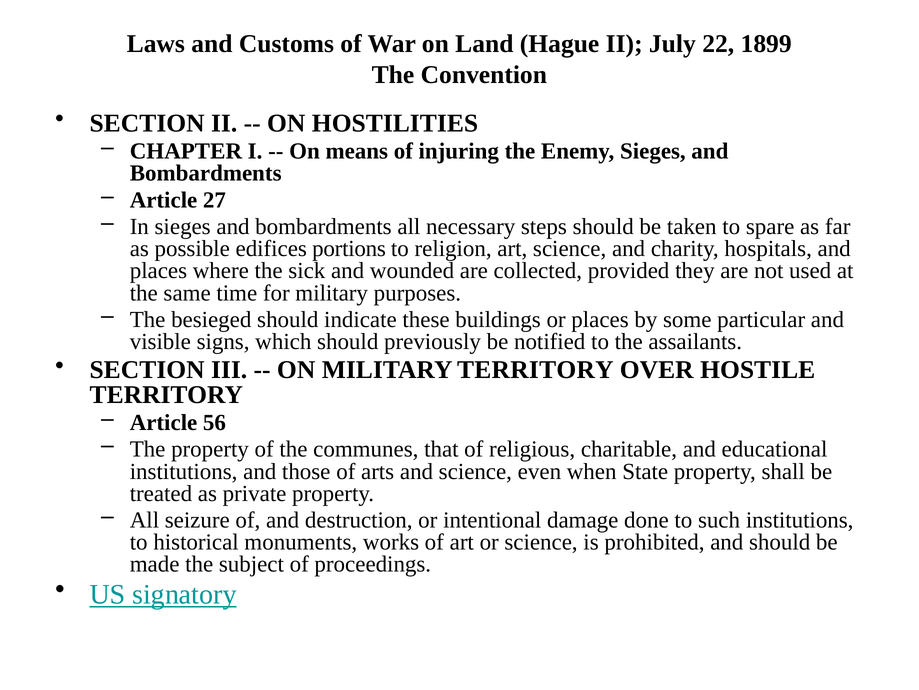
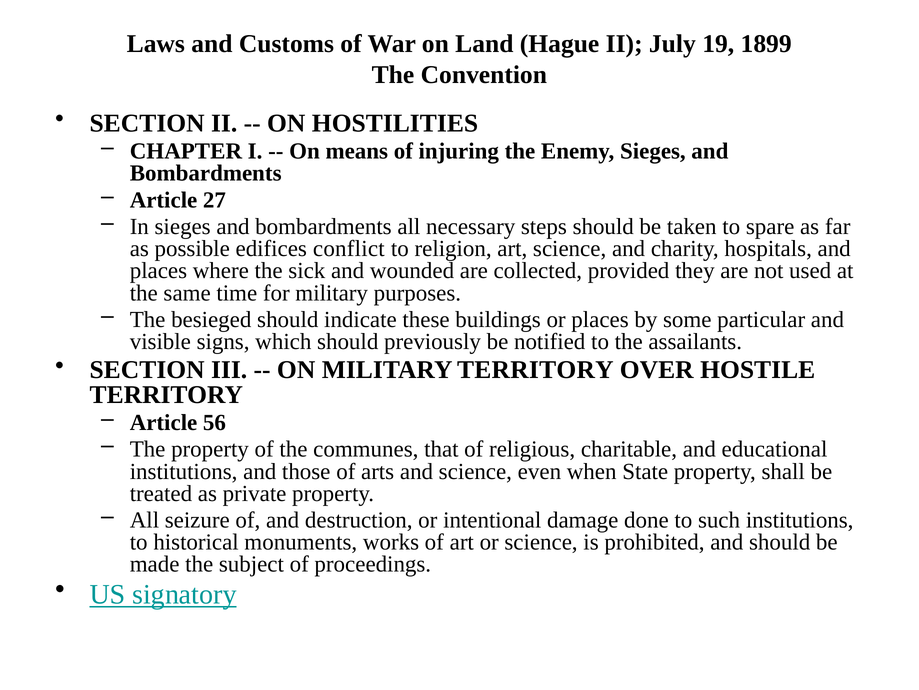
22: 22 -> 19 (718, 44)
portions: portions -> conflict (349, 248)
